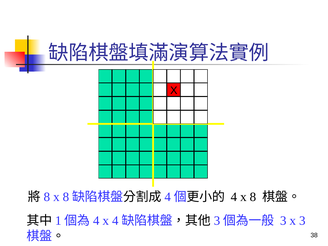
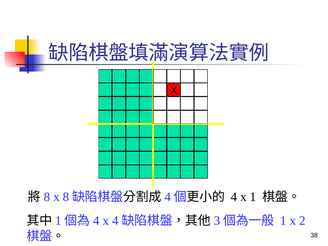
4 x 8: 8 -> 1 (253, 197)
3: 3 -> 1 (283, 221)
x 3: 3 -> 2 (302, 221)
